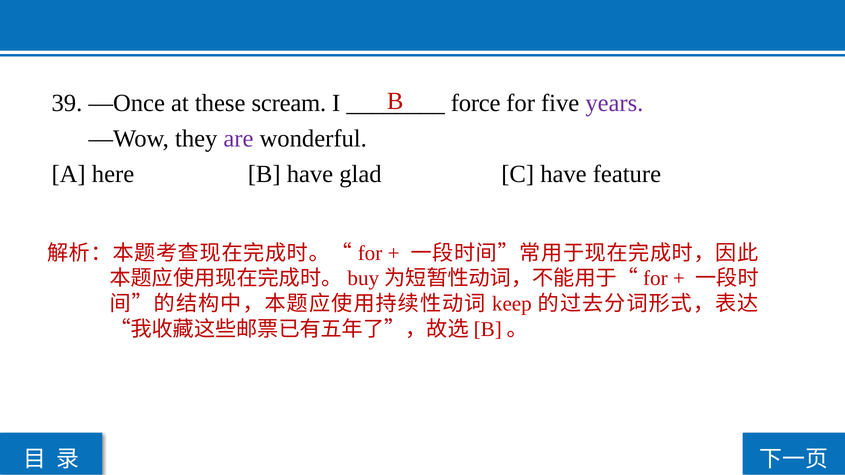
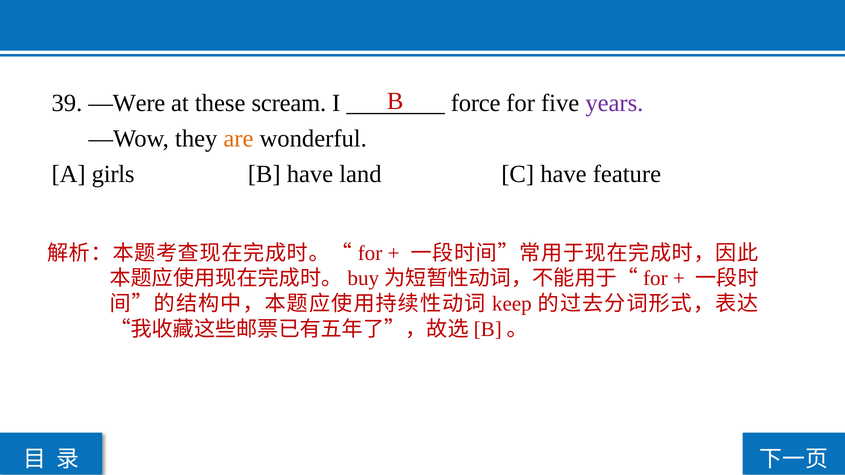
—Once: —Once -> —Were (127, 103)
are colour: purple -> orange (238, 139)
here: here -> girls (113, 174)
glad: glad -> land (360, 174)
